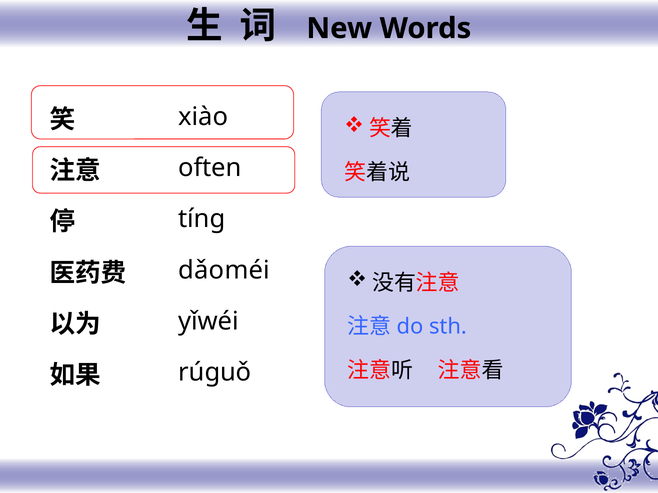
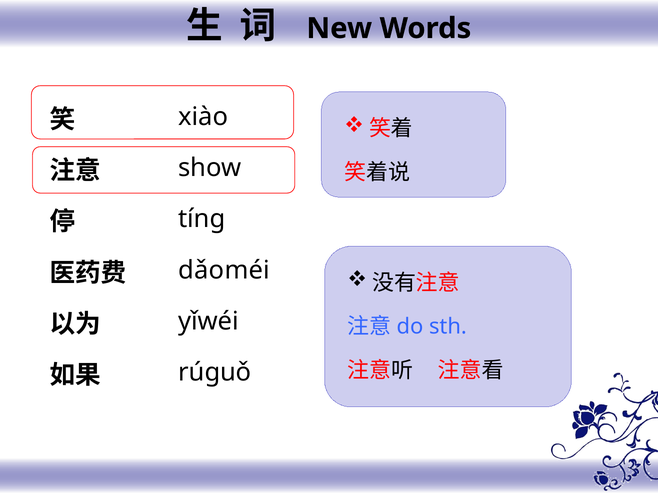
often: often -> show (210, 168)
